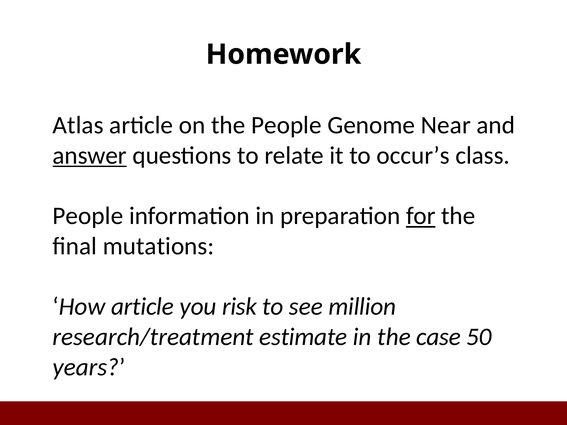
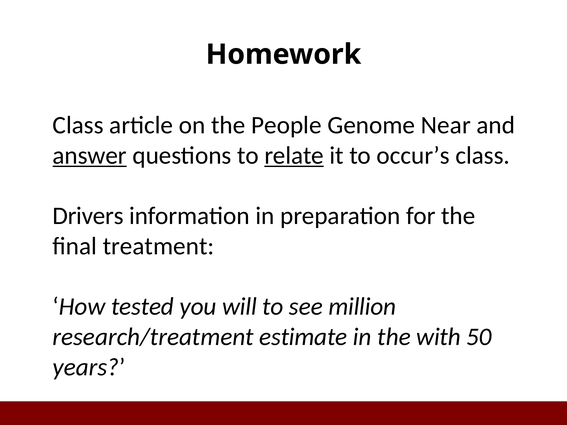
Atlas: Atlas -> Class (78, 125)
relate underline: none -> present (294, 156)
People: People -> Drivers (88, 216)
for underline: present -> none (421, 216)
mutations: mutations -> treatment (158, 246)
How article: article -> tested (142, 307)
risk: risk -> will (240, 307)
case: case -> with (439, 337)
